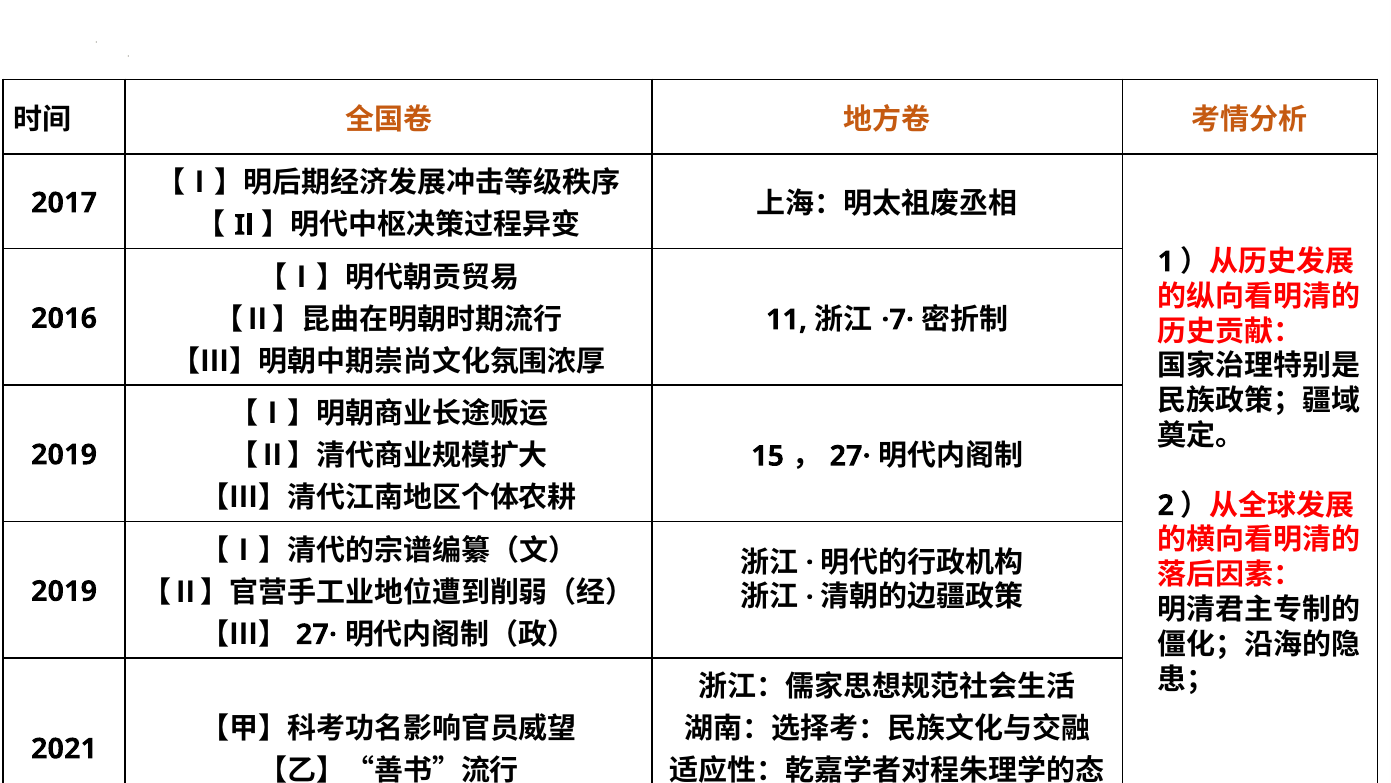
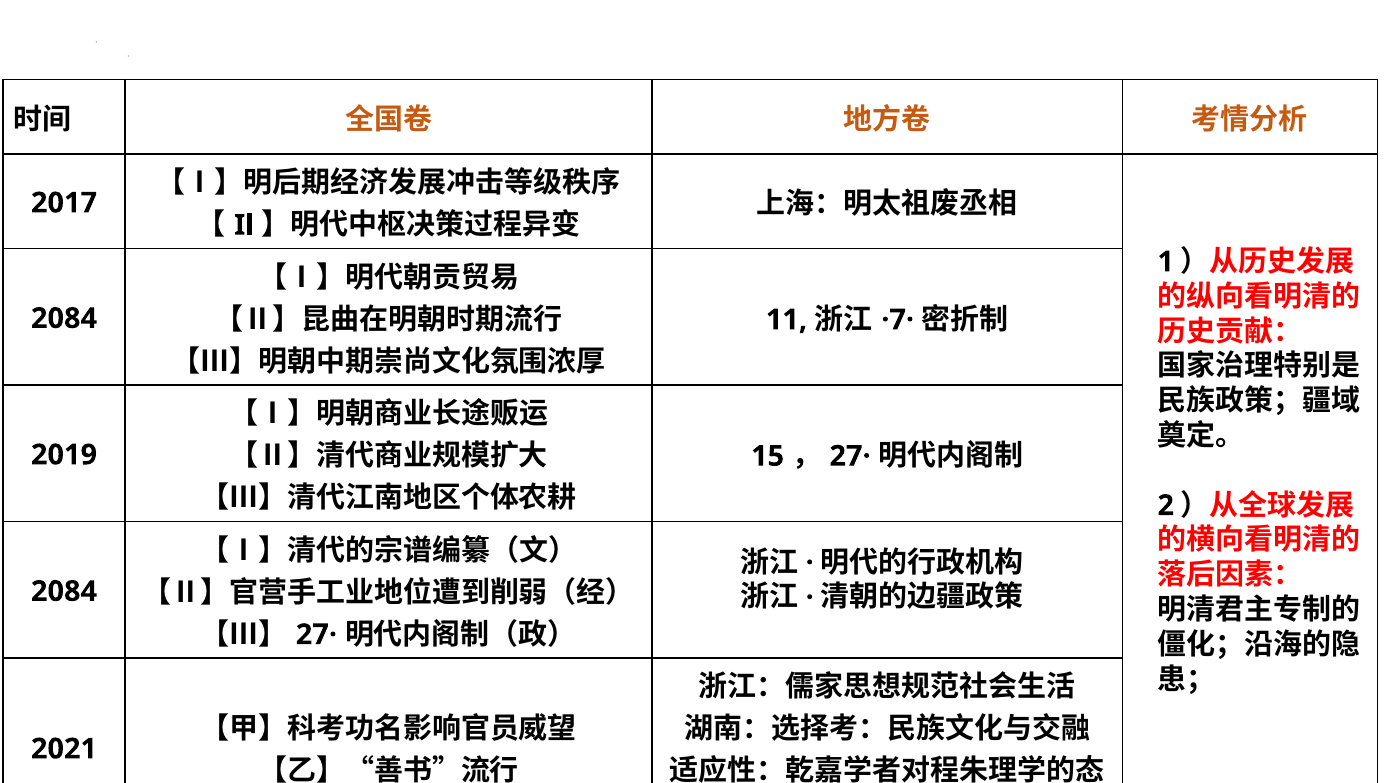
2016: 2016 -> 2084 (64, 318)
2019: 2019 -> 2084 (64, 591)
